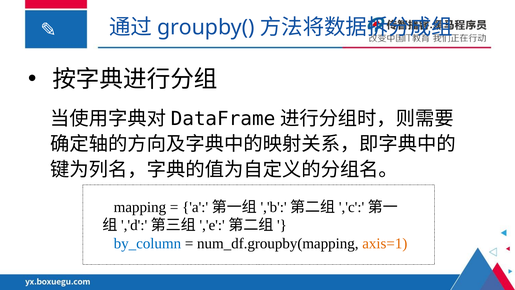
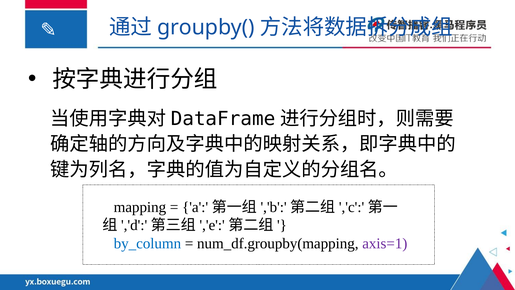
axis=1 colour: orange -> purple (385, 243)
